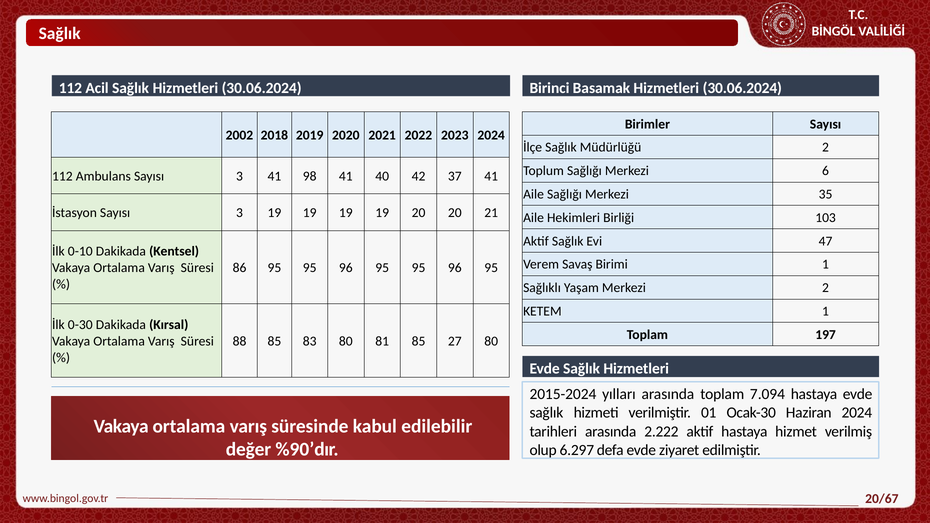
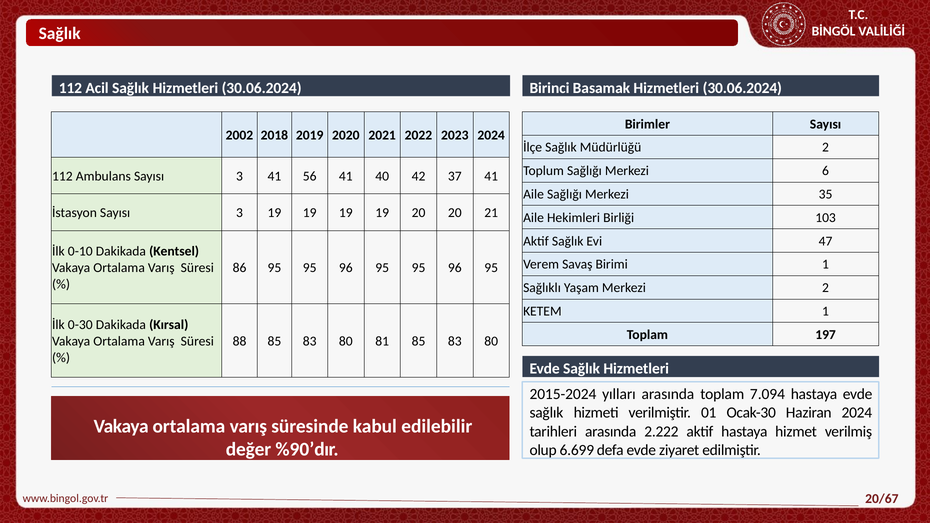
98: 98 -> 56 (310, 176)
81 85 27: 27 -> 83 (455, 341)
6.297: 6.297 -> 6.699 (577, 450)
